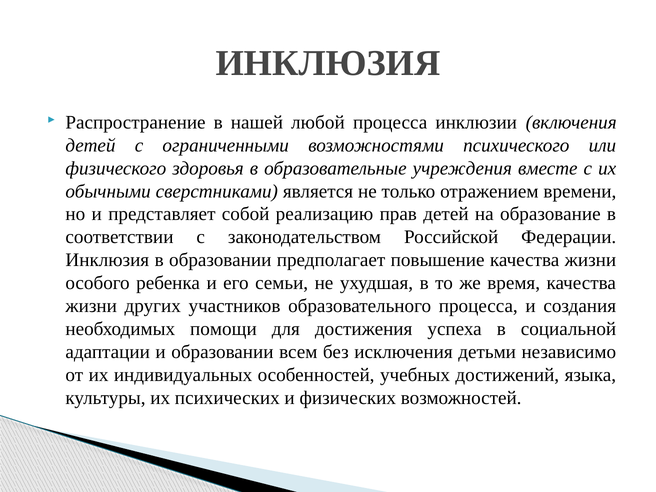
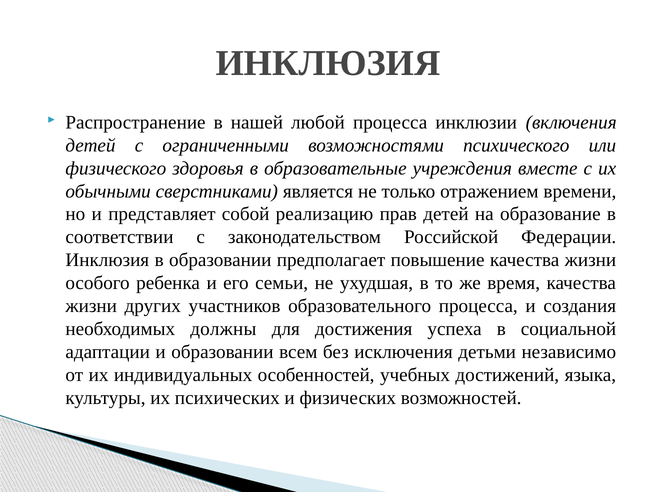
помощи: помощи -> должны (223, 329)
